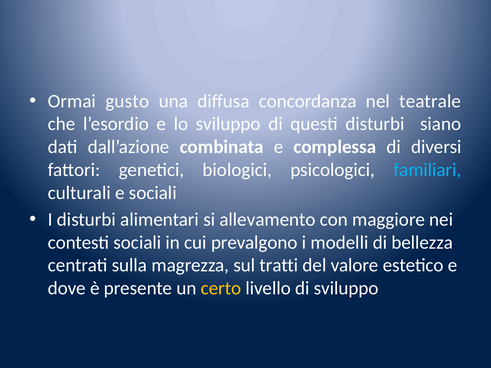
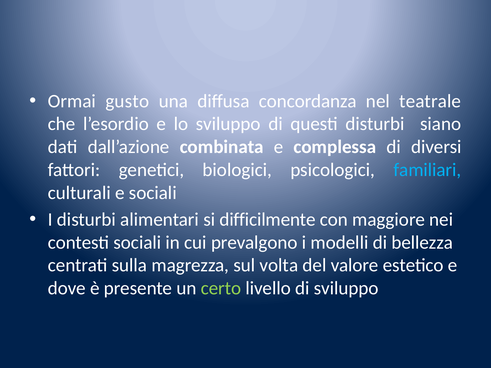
allevamento: allevamento -> difficilmente (268, 220)
tratti: tratti -> volta (279, 265)
certo colour: yellow -> light green (221, 288)
